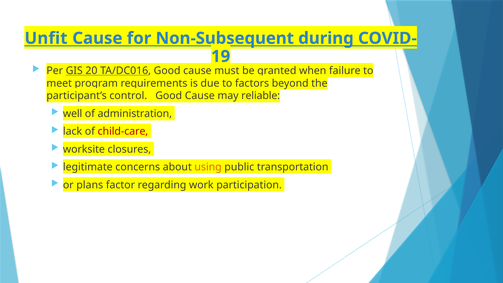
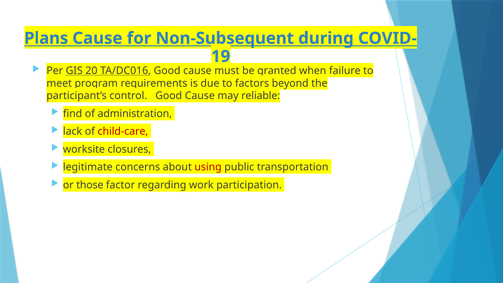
Unfit: Unfit -> Plans (46, 38)
well: well -> find (73, 114)
using colour: orange -> red (208, 167)
plans: plans -> those (90, 185)
